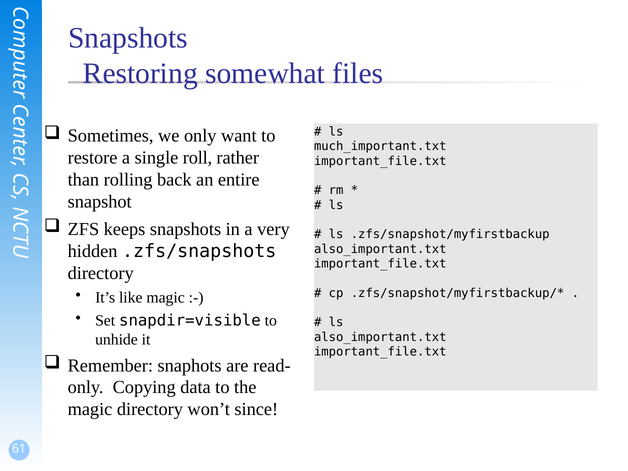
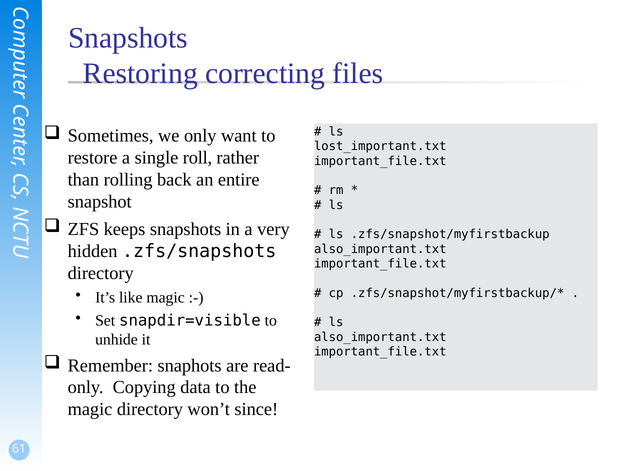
somewhat: somewhat -> correcting (265, 73)
much_important.txt: much_important.txt -> lost_important.txt (380, 146)
